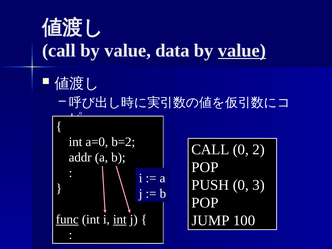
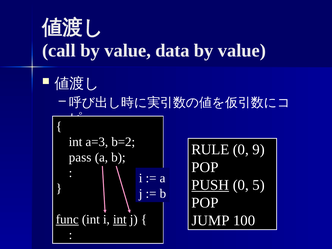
value underline: present -> none (242, 51)
a=0: a=0 -> a=3 (97, 142)
CALL: CALL -> RULE (210, 150)
2: 2 -> 9 (259, 150)
addr: addr -> pass (80, 157)
PUSH underline: none -> present (210, 185)
3: 3 -> 5 (259, 185)
